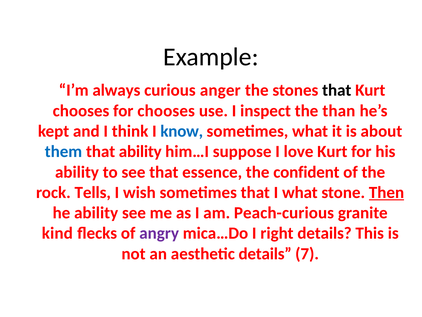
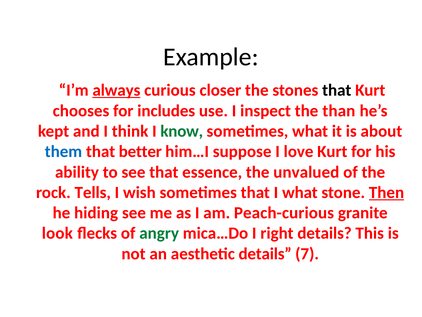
always underline: none -> present (116, 90)
anger: anger -> closer (220, 90)
for chooses: chooses -> includes (166, 111)
know colour: blue -> green (182, 131)
that ability: ability -> better (140, 151)
confident: confident -> unvalued (306, 172)
he ability: ability -> hiding (96, 213)
kind: kind -> look (57, 233)
angry colour: purple -> green (159, 233)
